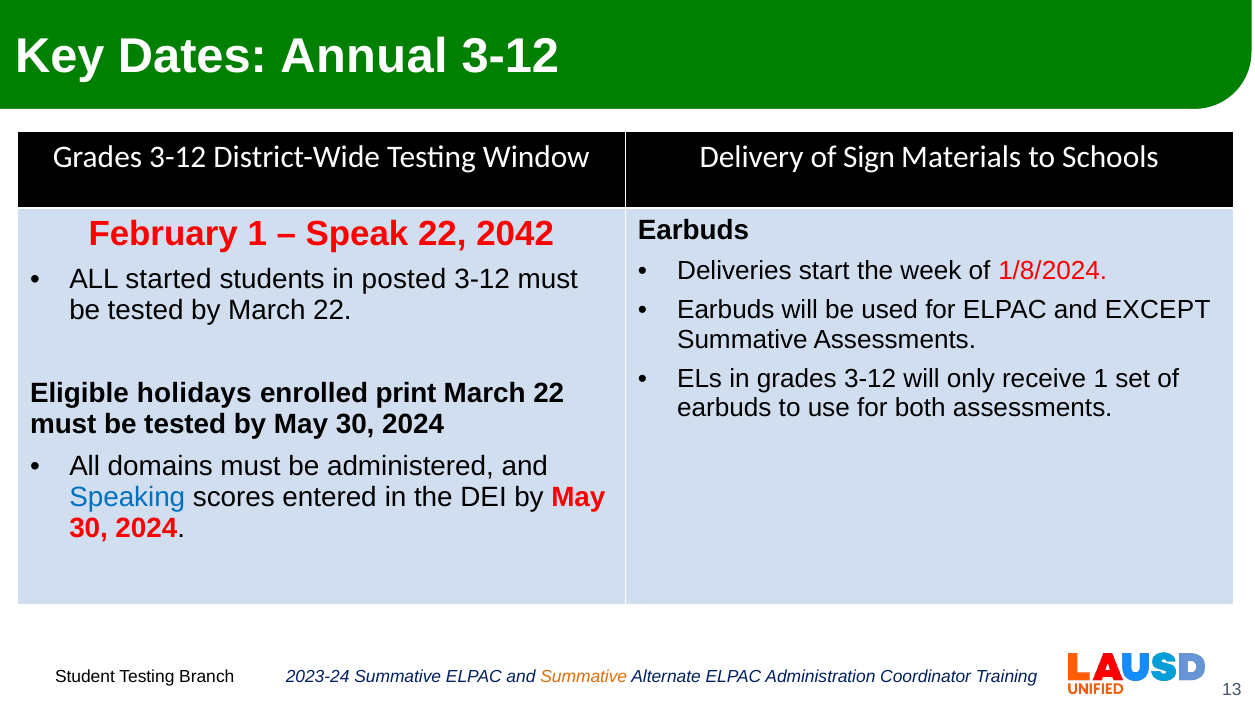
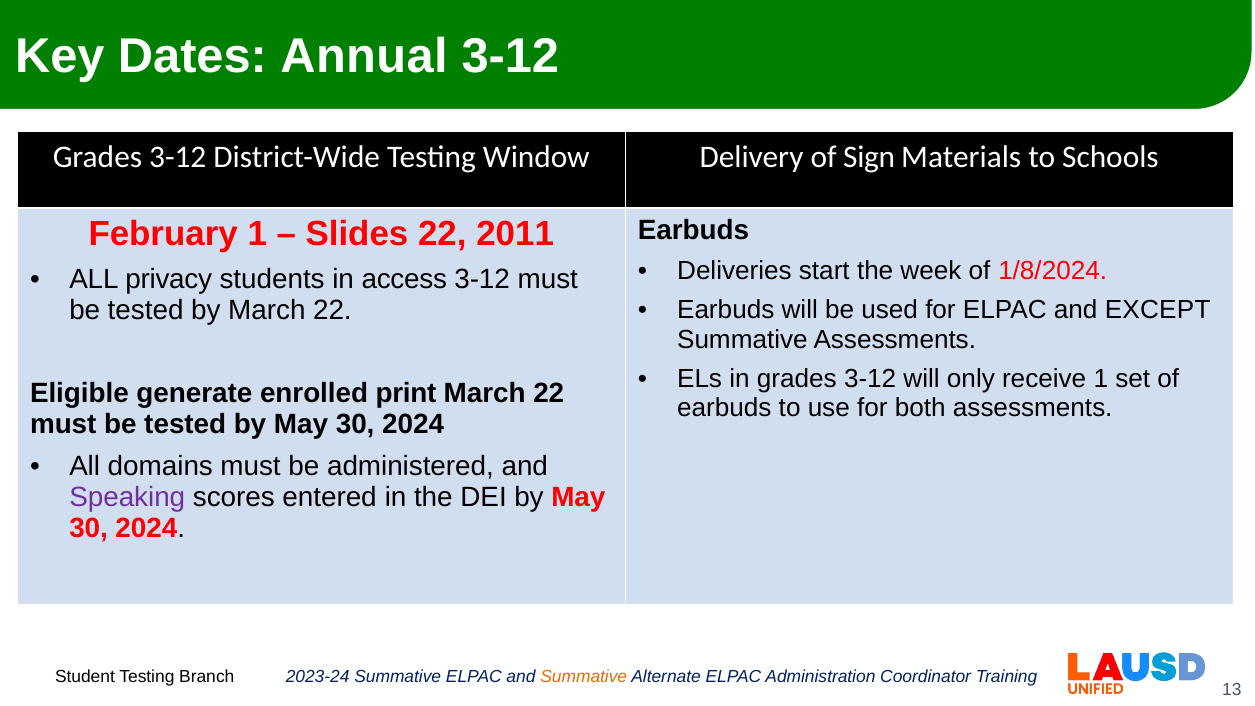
Speak: Speak -> Slides (357, 234)
2042: 2042 -> 2011 (515, 234)
started: started -> privacy (169, 280)
posted: posted -> access (404, 280)
holidays: holidays -> generate (194, 393)
Speaking colour: blue -> purple (127, 497)
